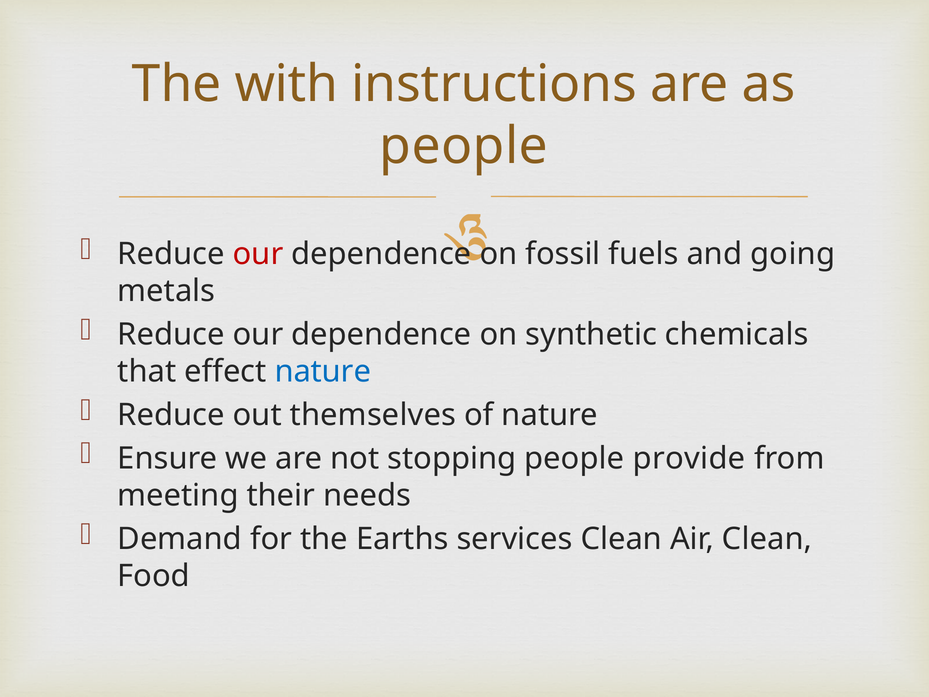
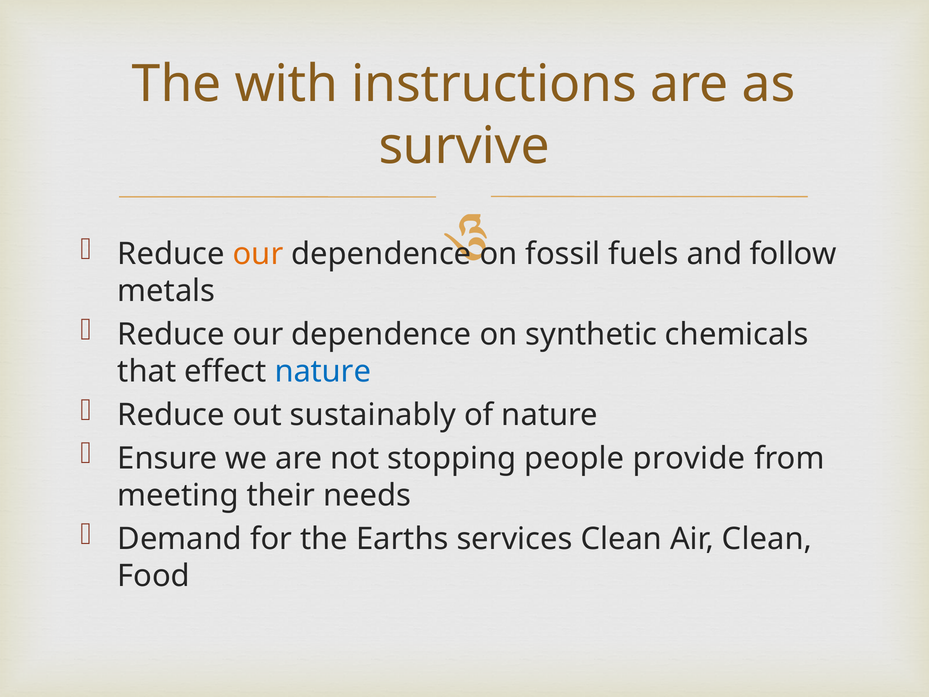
people: people -> survive (464, 146)
our colour: red -> orange (258, 254)
going: going -> follow (793, 254)
themselves: themselves -> sustainably (373, 415)
